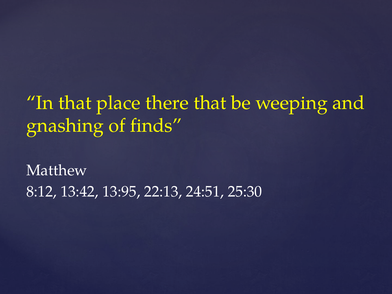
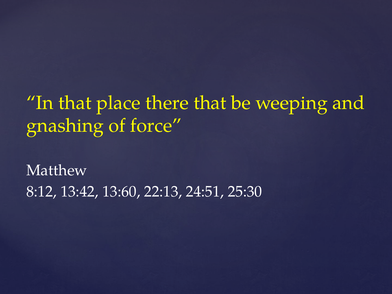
finds: finds -> force (156, 126)
13:95: 13:95 -> 13:60 (121, 192)
